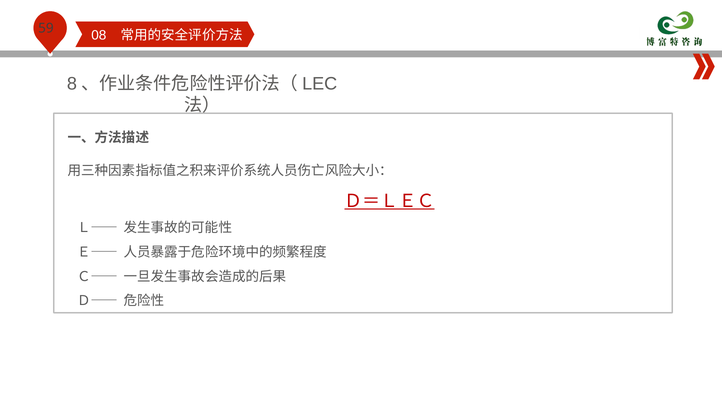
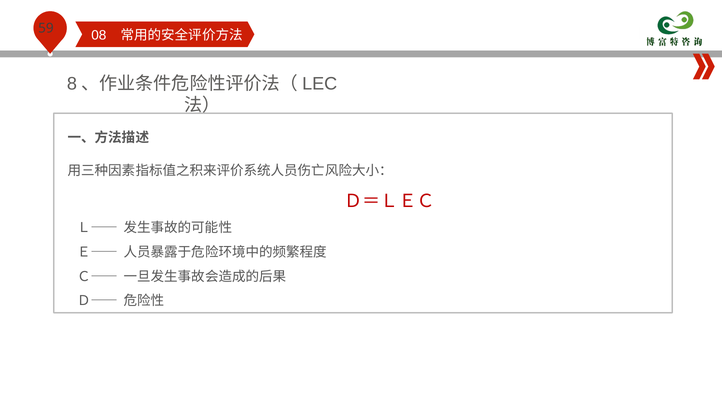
Ｄ＝ＬＥＣ underline: present -> none (389, 201)
